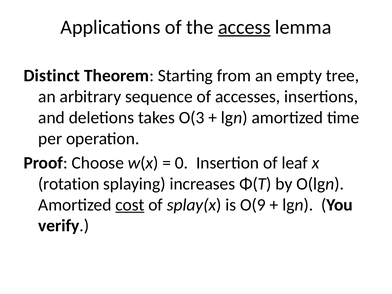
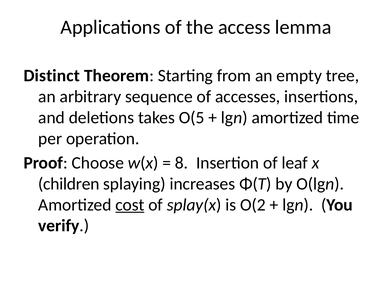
access underline: present -> none (244, 27)
O(3: O(3 -> O(5 (192, 118)
0: 0 -> 8 (181, 163)
rotation: rotation -> children (69, 184)
O(9: O(9 -> O(2 (253, 205)
